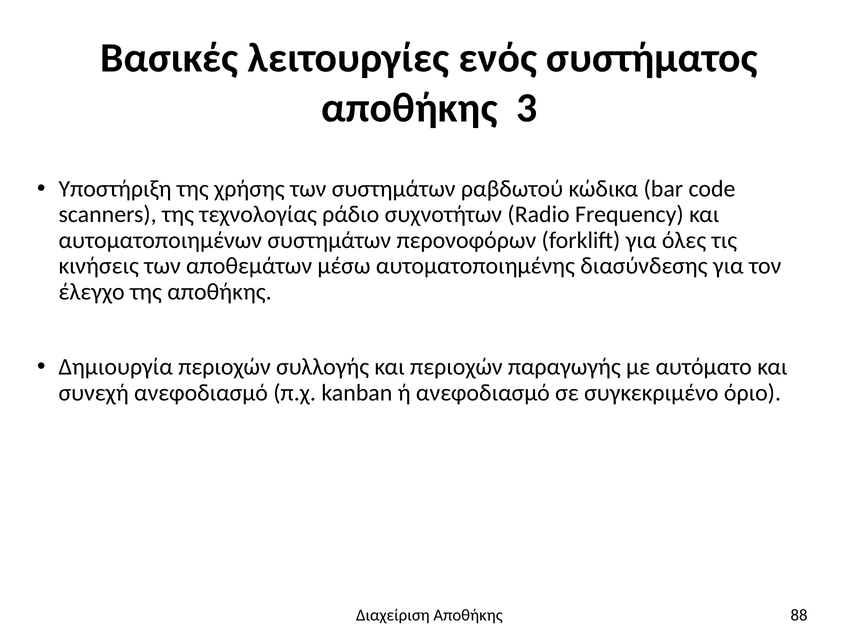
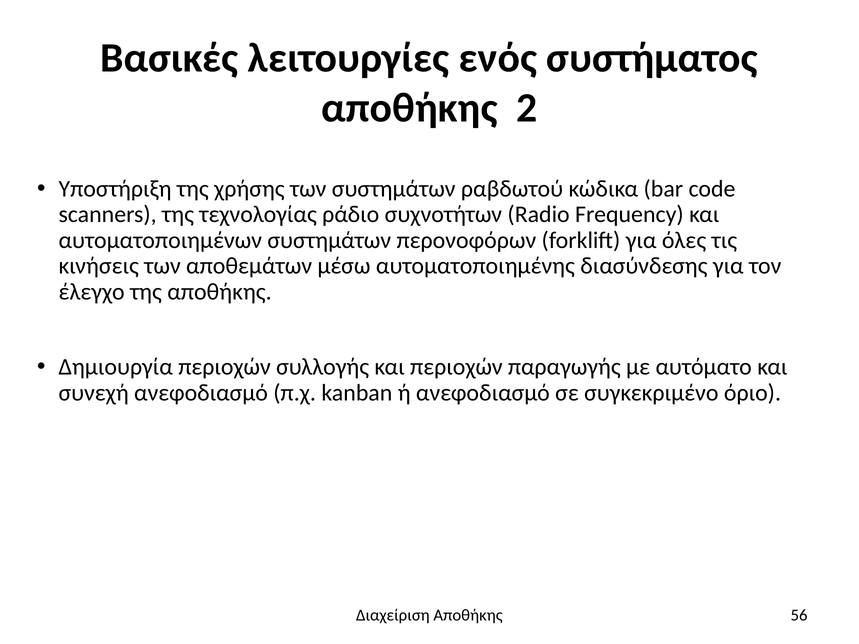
3: 3 -> 2 (527, 108)
88: 88 -> 56 (799, 615)
